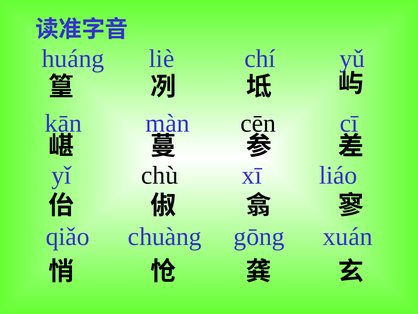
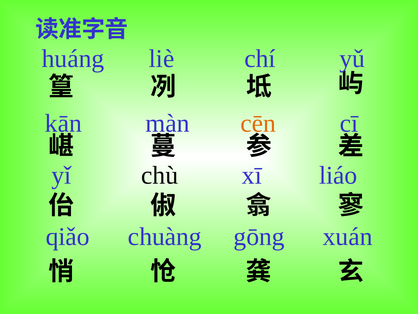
cēn colour: black -> orange (258, 123)
